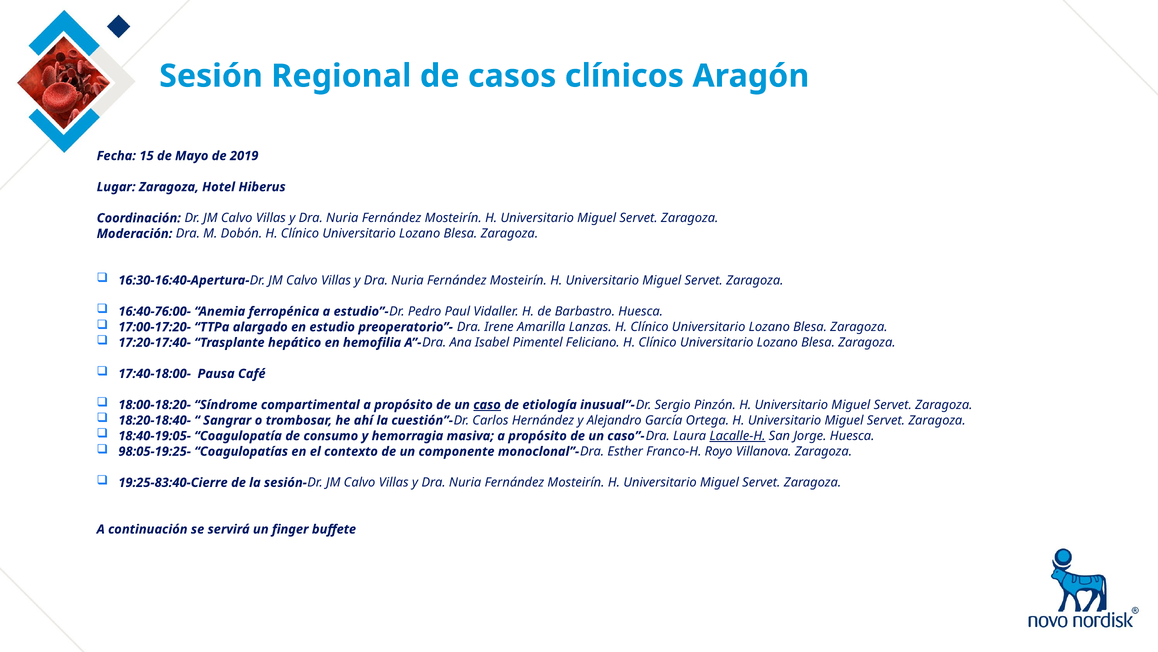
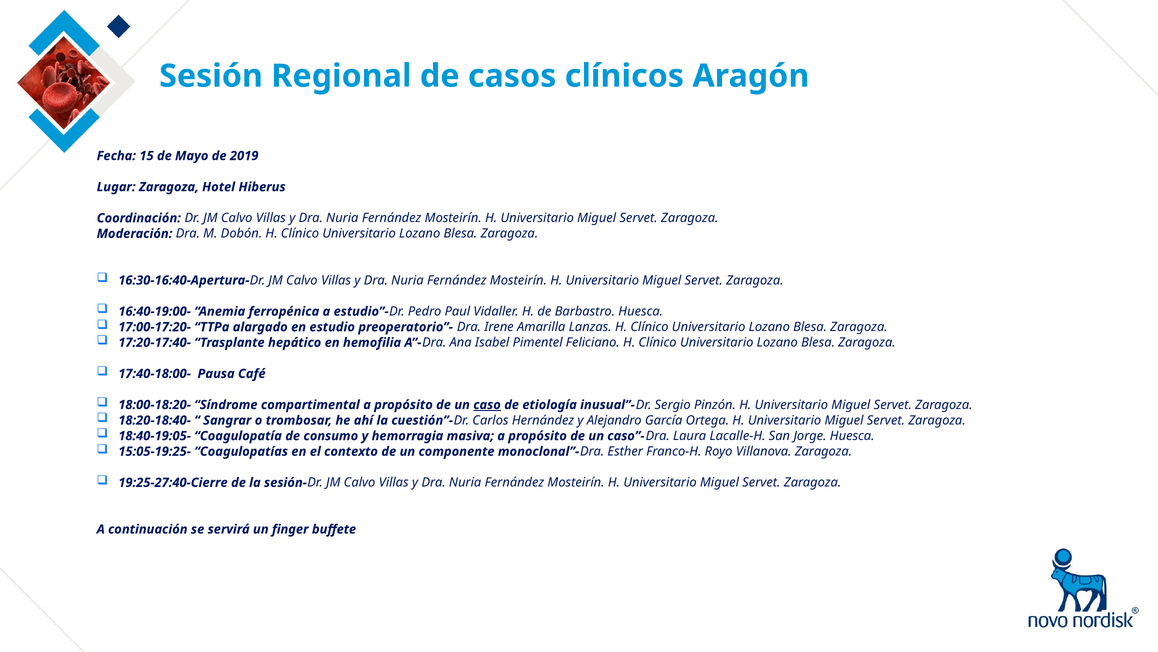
16:40-76:00-: 16:40-76:00- -> 16:40-19:00- (155, 311)
Lacalle-H underline: present -> none (738, 436)
98:05-19:25-: 98:05-19:25- -> 15:05-19:25- (155, 451)
19:25-83:40-Cierre: 19:25-83:40-Cierre -> 19:25-27:40-Cierre (173, 482)
